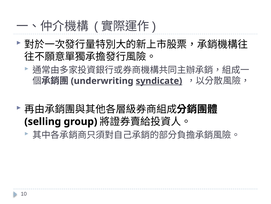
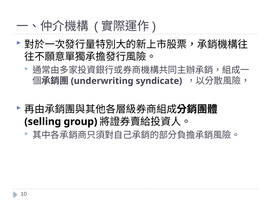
syndicate underline: present -> none (159, 81)
